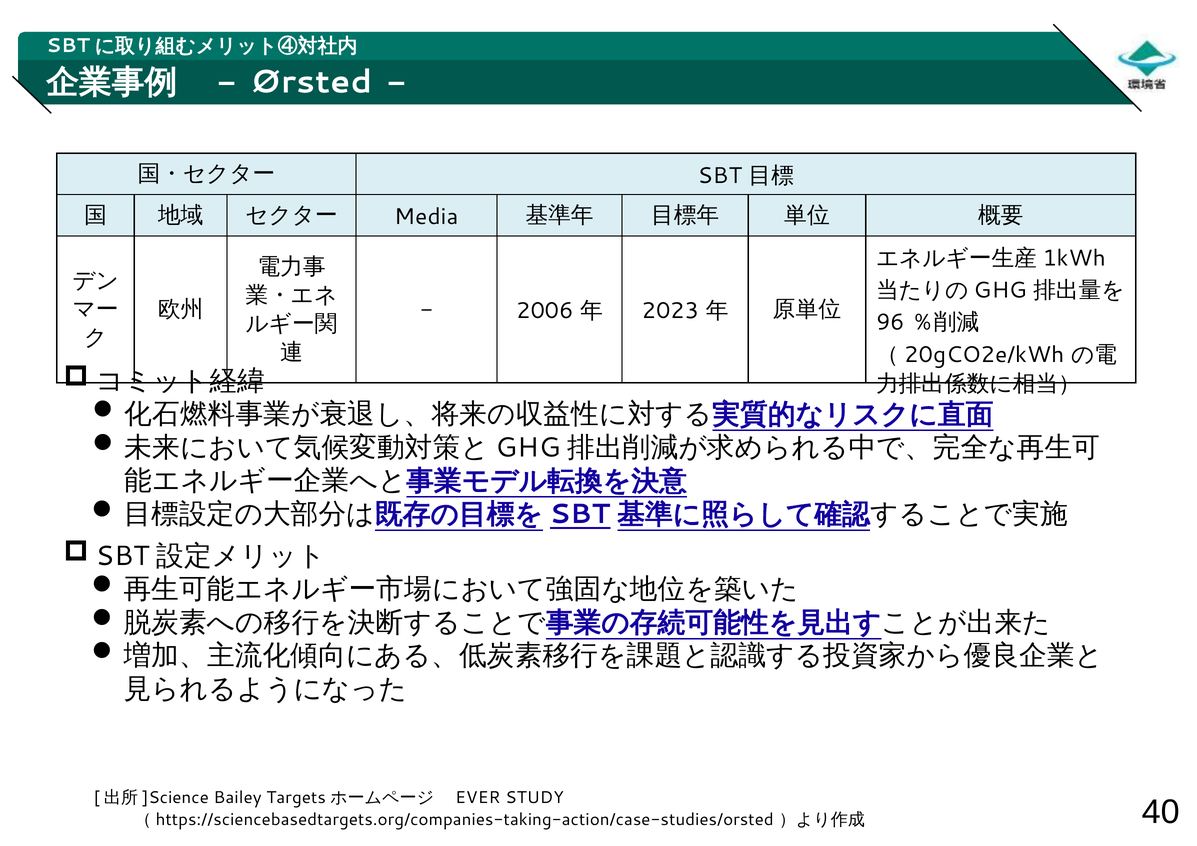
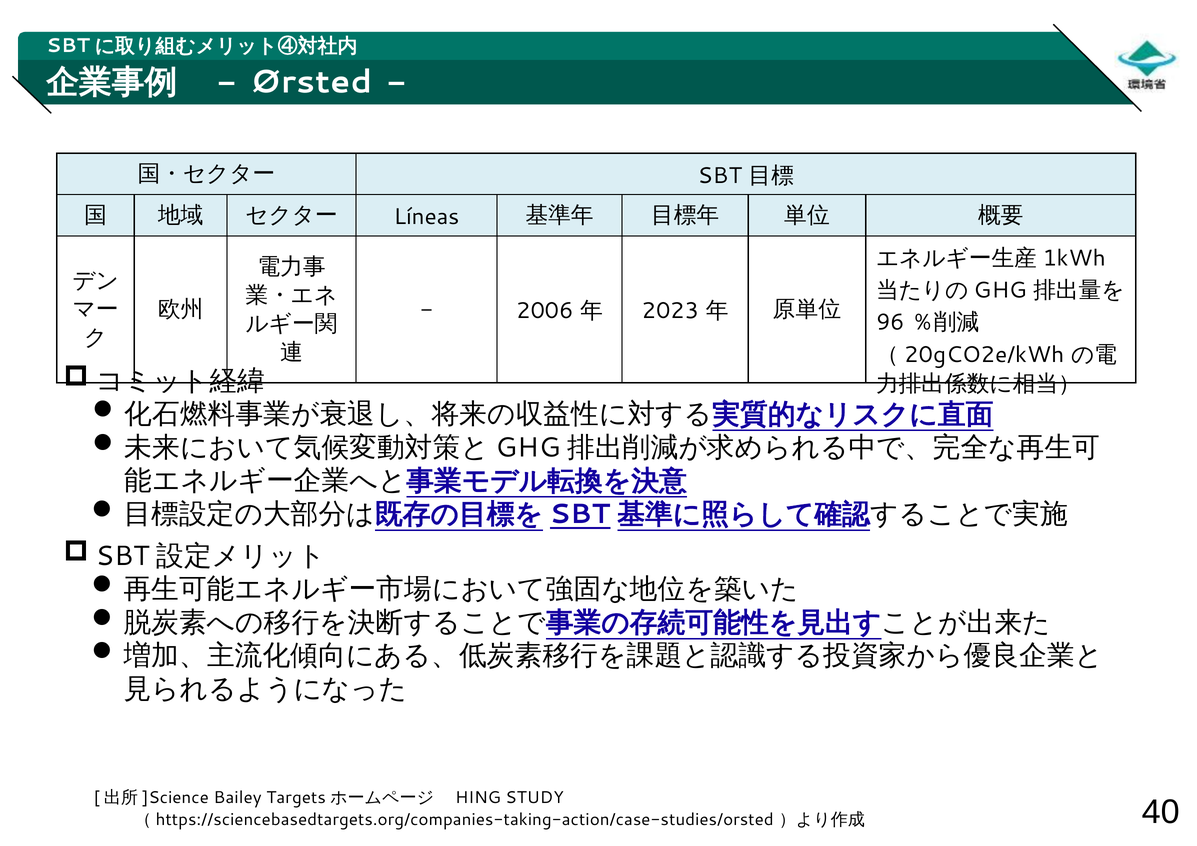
Media: Media -> Líneas (427, 217)
EVER: EVER -> HING (478, 798)
